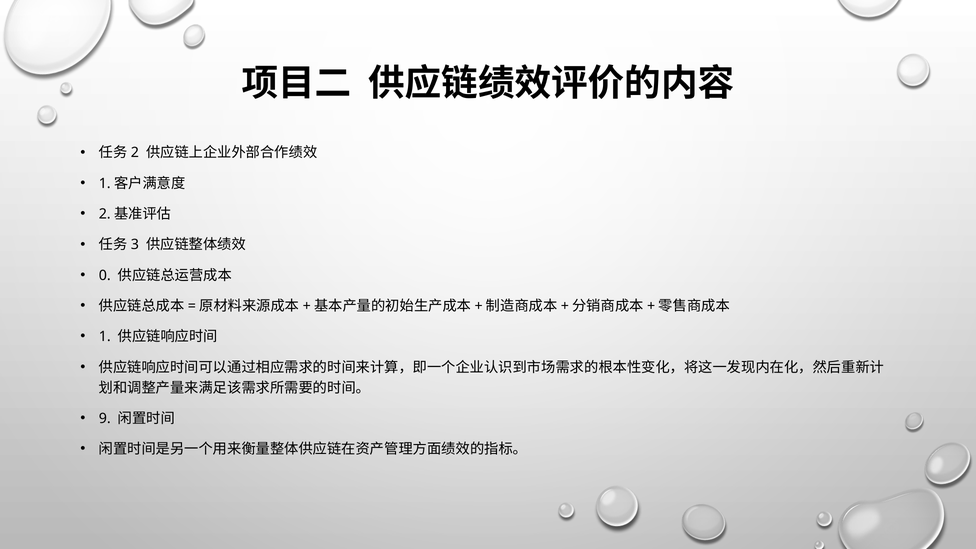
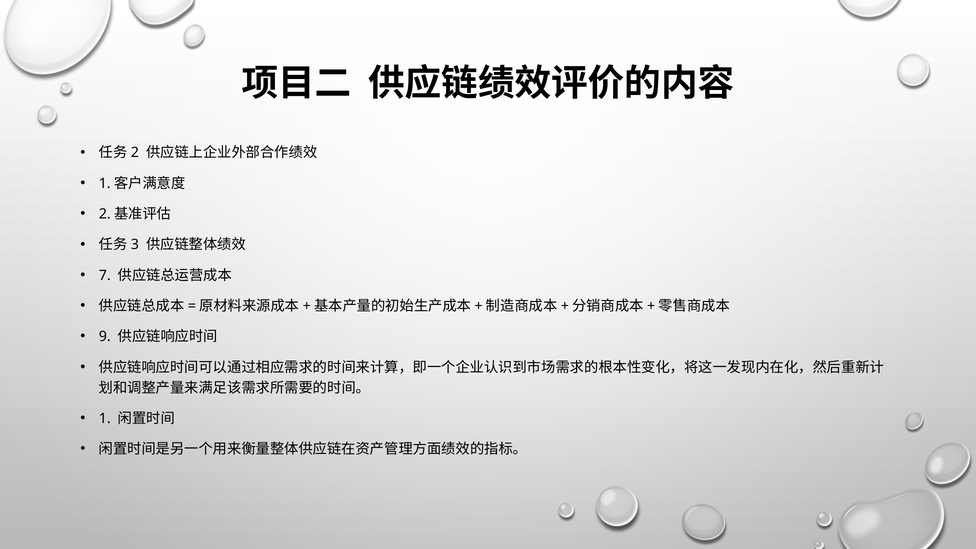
0: 0 -> 7 (105, 275)
1: 1 -> 9 (105, 337)
9: 9 -> 1 (105, 419)
